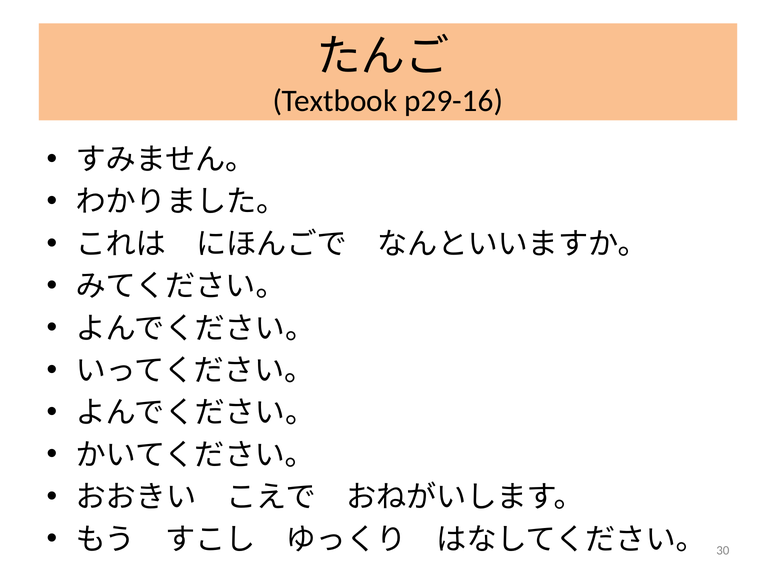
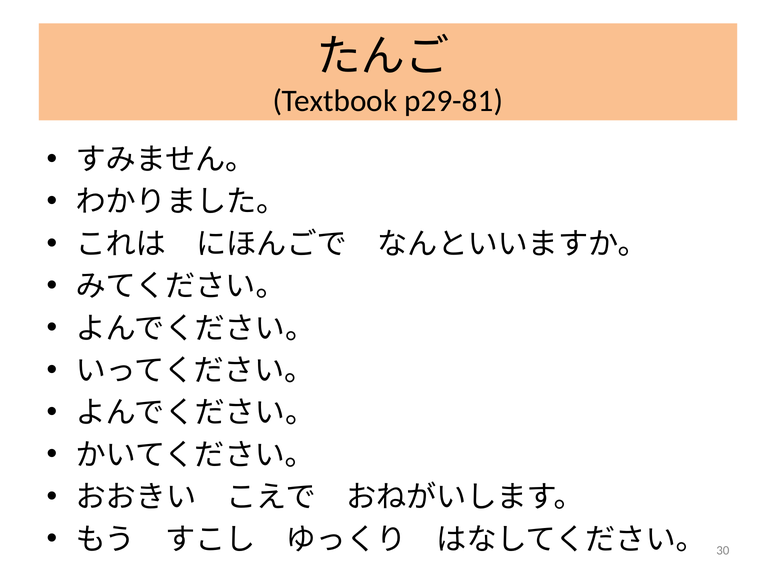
p29-16: p29-16 -> p29-81 (454, 101)
